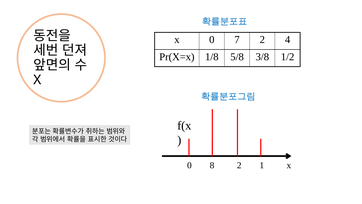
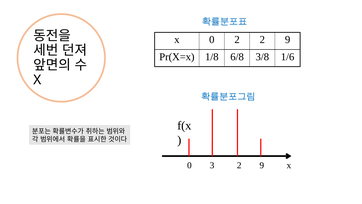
0 7: 7 -> 2 (237, 40)
4: 4 -> 9 (288, 40)
5/8: 5/8 -> 6/8 (237, 57)
1/2: 1/2 -> 1/6 (288, 57)
8: 8 -> 3 (212, 165)
1: 1 -> 9 (262, 165)
